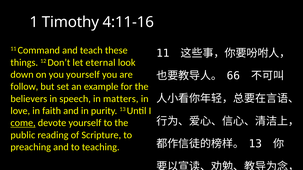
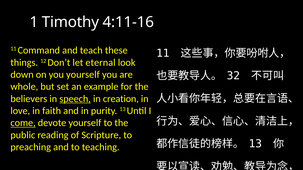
66: 66 -> 32 (233, 76)
follow: follow -> whole (24, 87)
speech underline: none -> present (75, 99)
matters: matters -> creation (121, 99)
